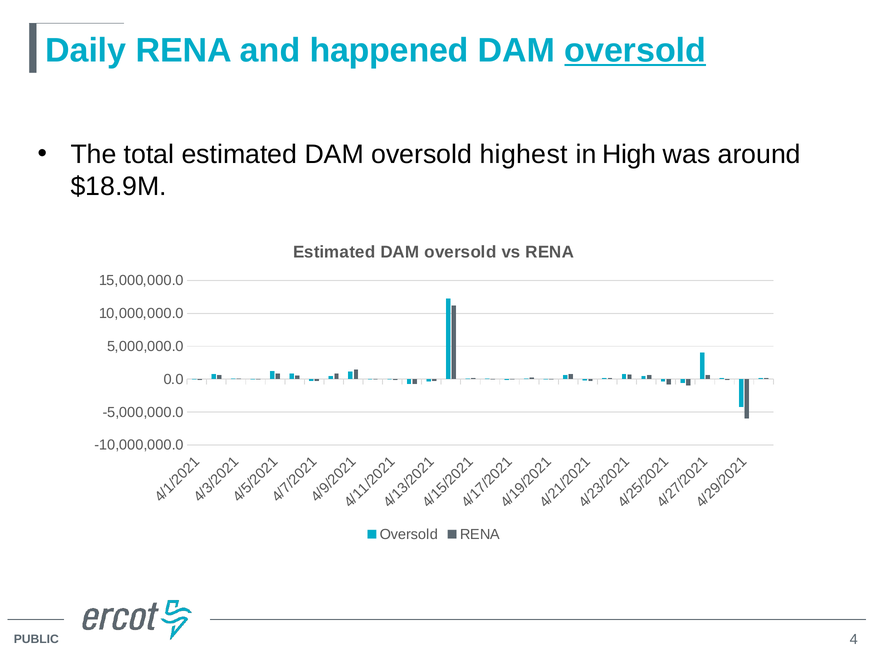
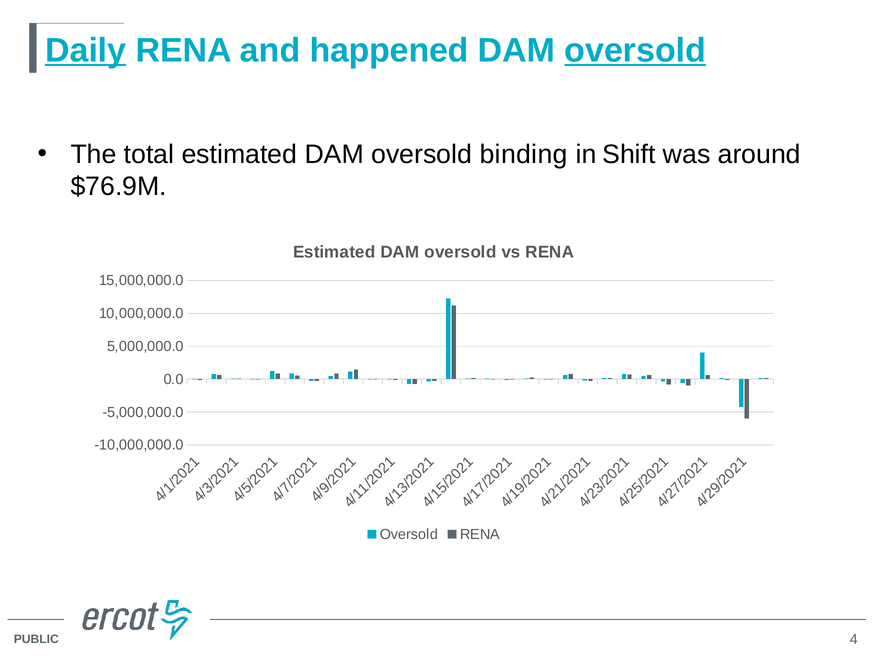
Daily underline: none -> present (86, 50)
highest: highest -> binding (524, 155)
High: High -> Shift (629, 155)
$18.9M: $18.9M -> $76.9M (119, 187)
